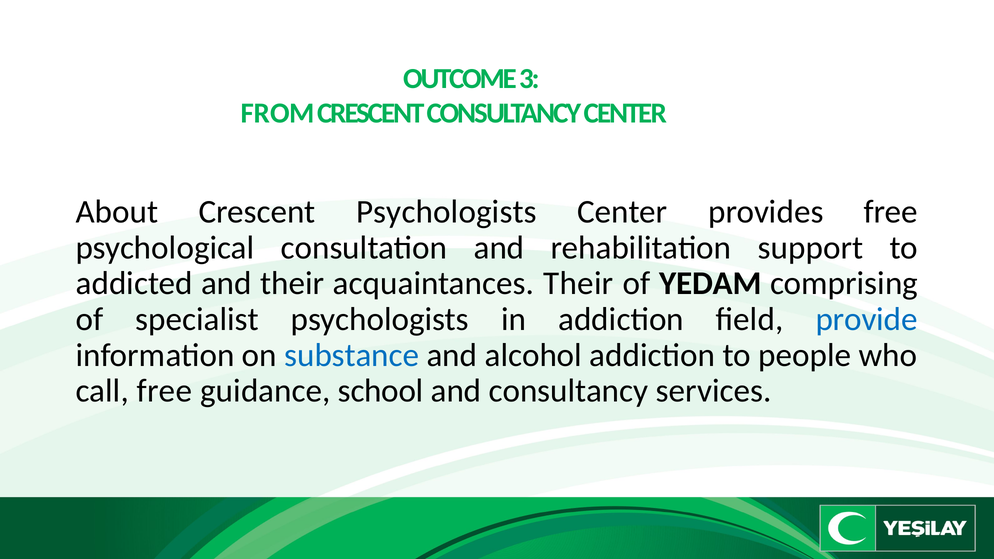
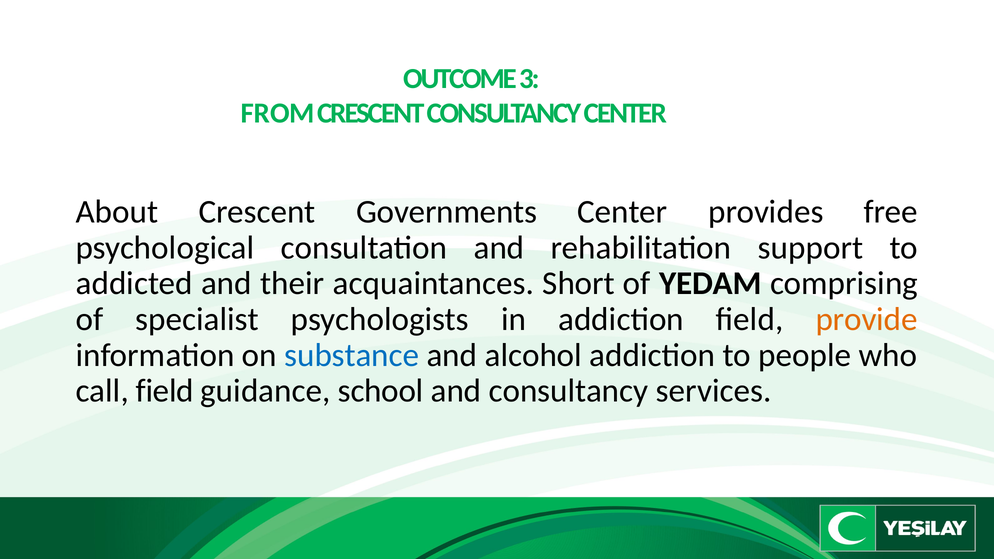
Crescent Psychologists: Psychologists -> Governments (447, 212)
acquaintances Their: Their -> Short (579, 284)
provide colour: blue -> orange (867, 319)
call free: free -> field (165, 391)
